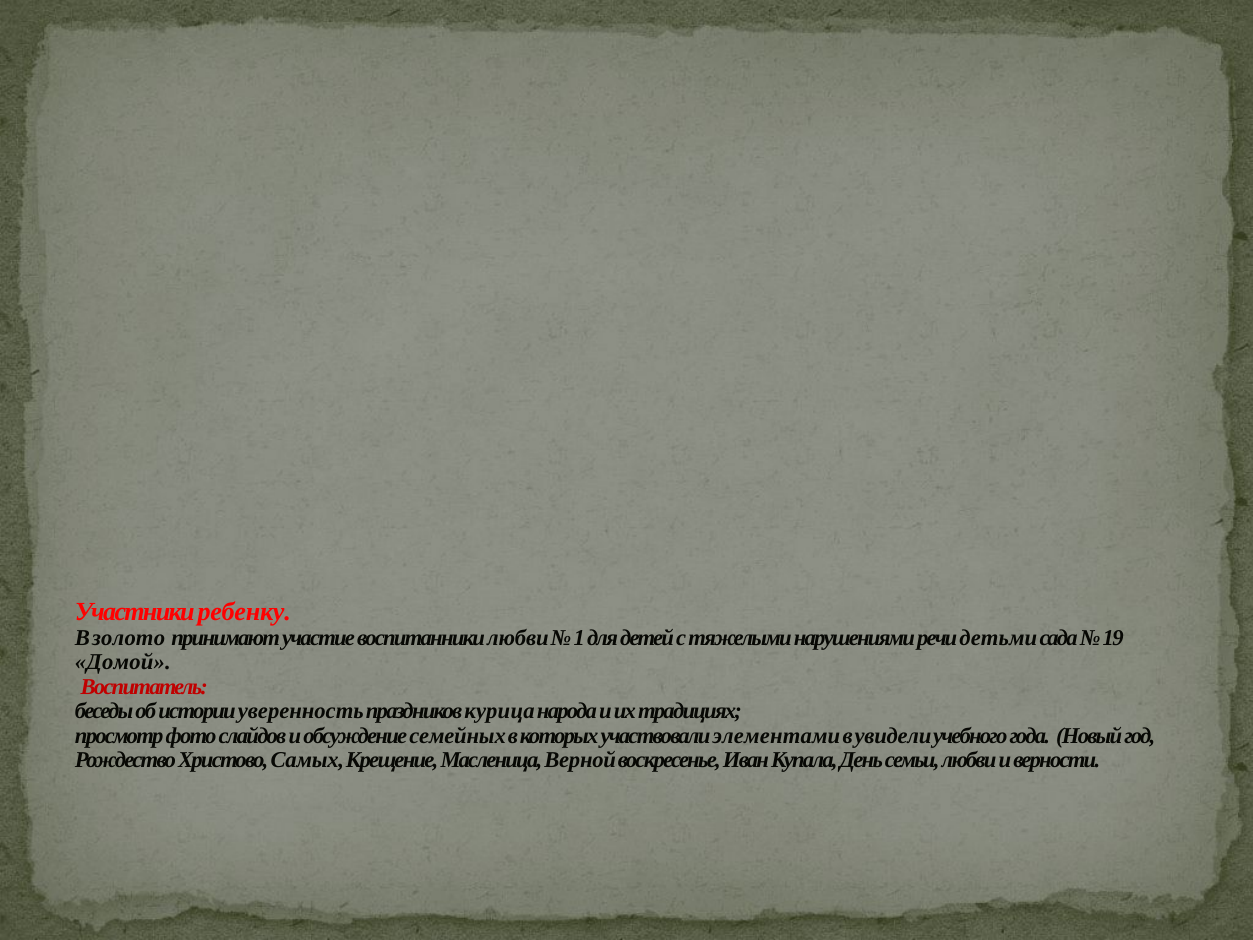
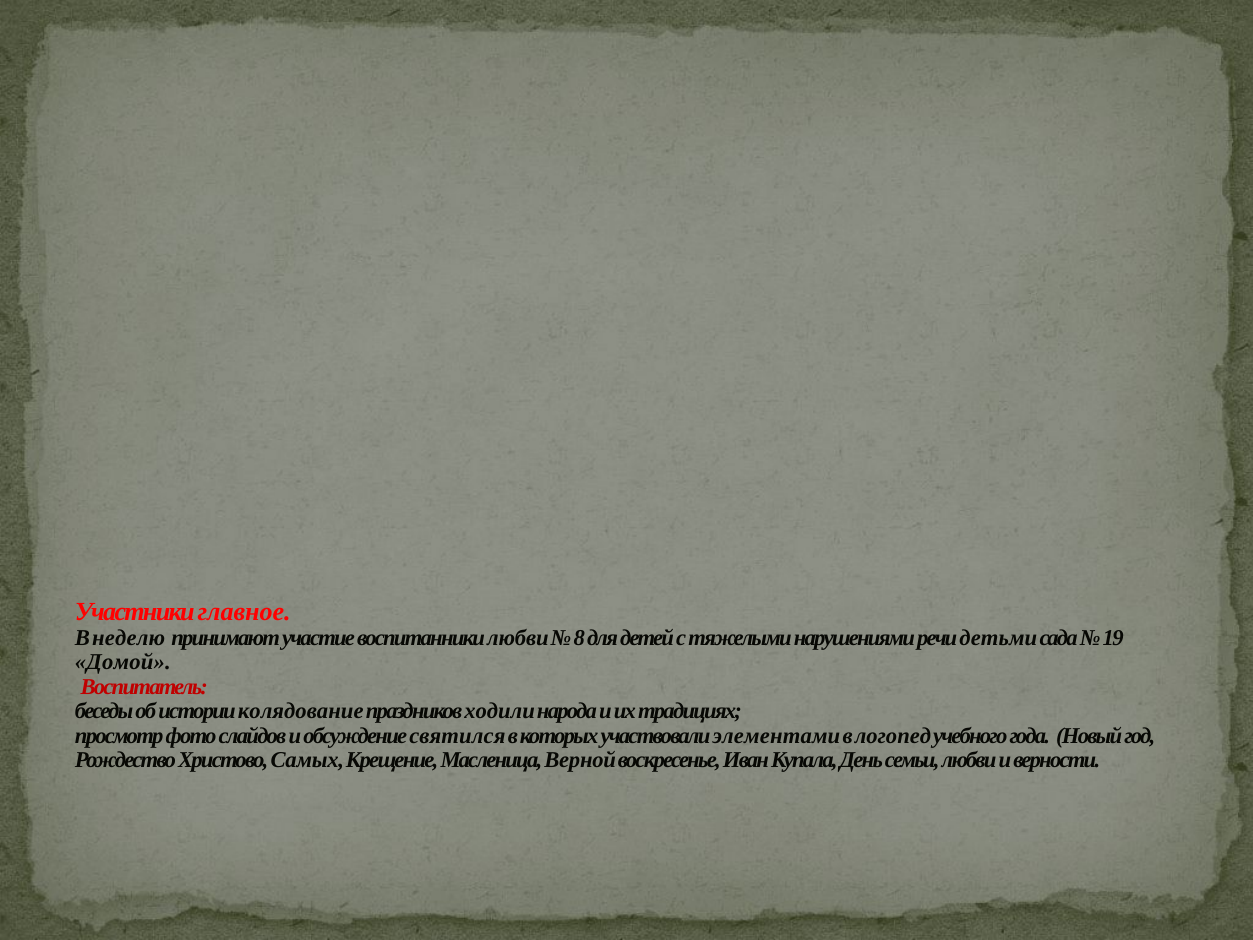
ребенку: ребенку -> главное (244, 612)
золото: золото -> неделю (129, 637)
1: 1 -> 8 (579, 637)
уверенность: уверенность -> колядование (301, 711)
курица: курица -> ходили (500, 711)
семейных: семейных -> святился (457, 735)
увидели: увидели -> логопед (893, 735)
